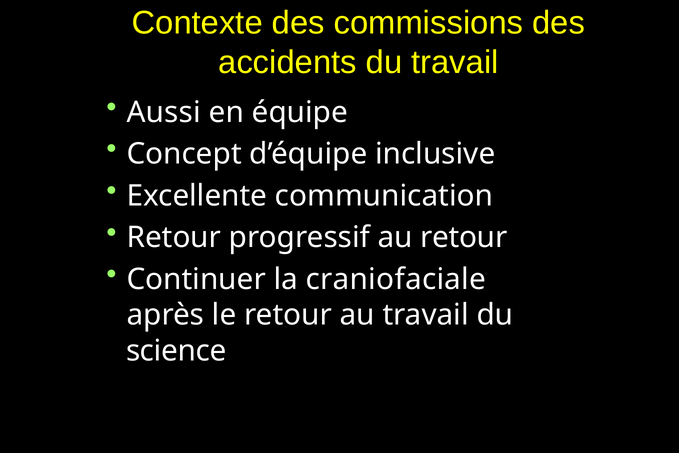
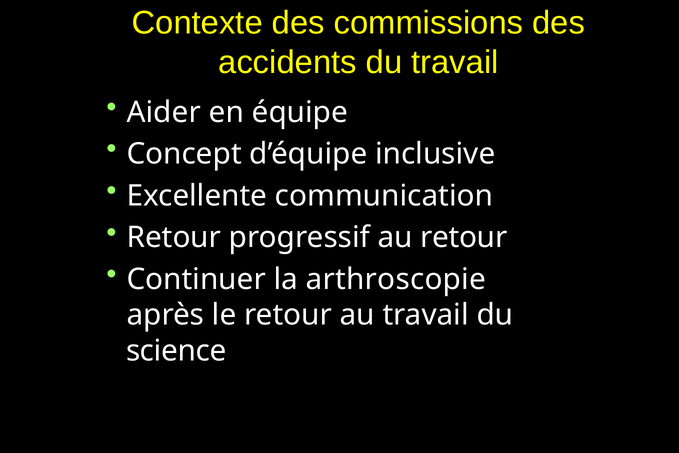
Aussi: Aussi -> Aider (164, 112)
craniofaciale: craniofaciale -> arthroscopie (396, 279)
